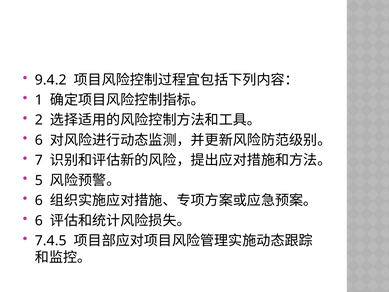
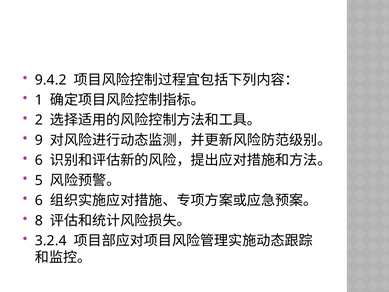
6: 6 -> 9 (39, 140)
7: 7 -> 6 (39, 160)
6: 6 -> 8 (39, 220)
7.4.5: 7.4.5 -> 3.2.4 (51, 241)
